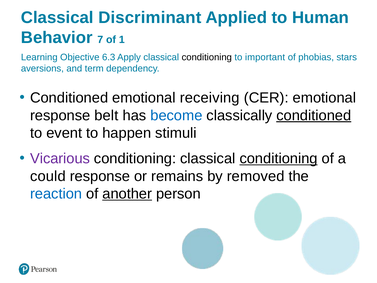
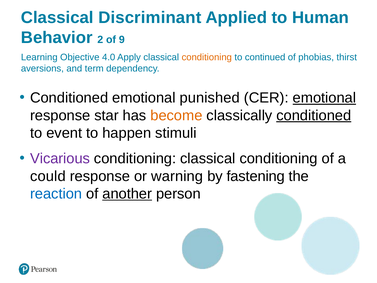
7: 7 -> 2 (100, 40)
1: 1 -> 9 (122, 40)
6.3: 6.3 -> 4.0 (109, 57)
conditioning colour: black -> orange (207, 57)
important: important -> continued (265, 57)
stars: stars -> thirst (347, 57)
receiving: receiving -> punished (210, 98)
emotional underline: none -> present (324, 98)
belt: belt -> star (106, 115)
become colour: blue -> orange (176, 115)
conditioning underline: present -> none (279, 158)
remains: remains -> warning (177, 176)
removed: removed -> fastening (256, 176)
